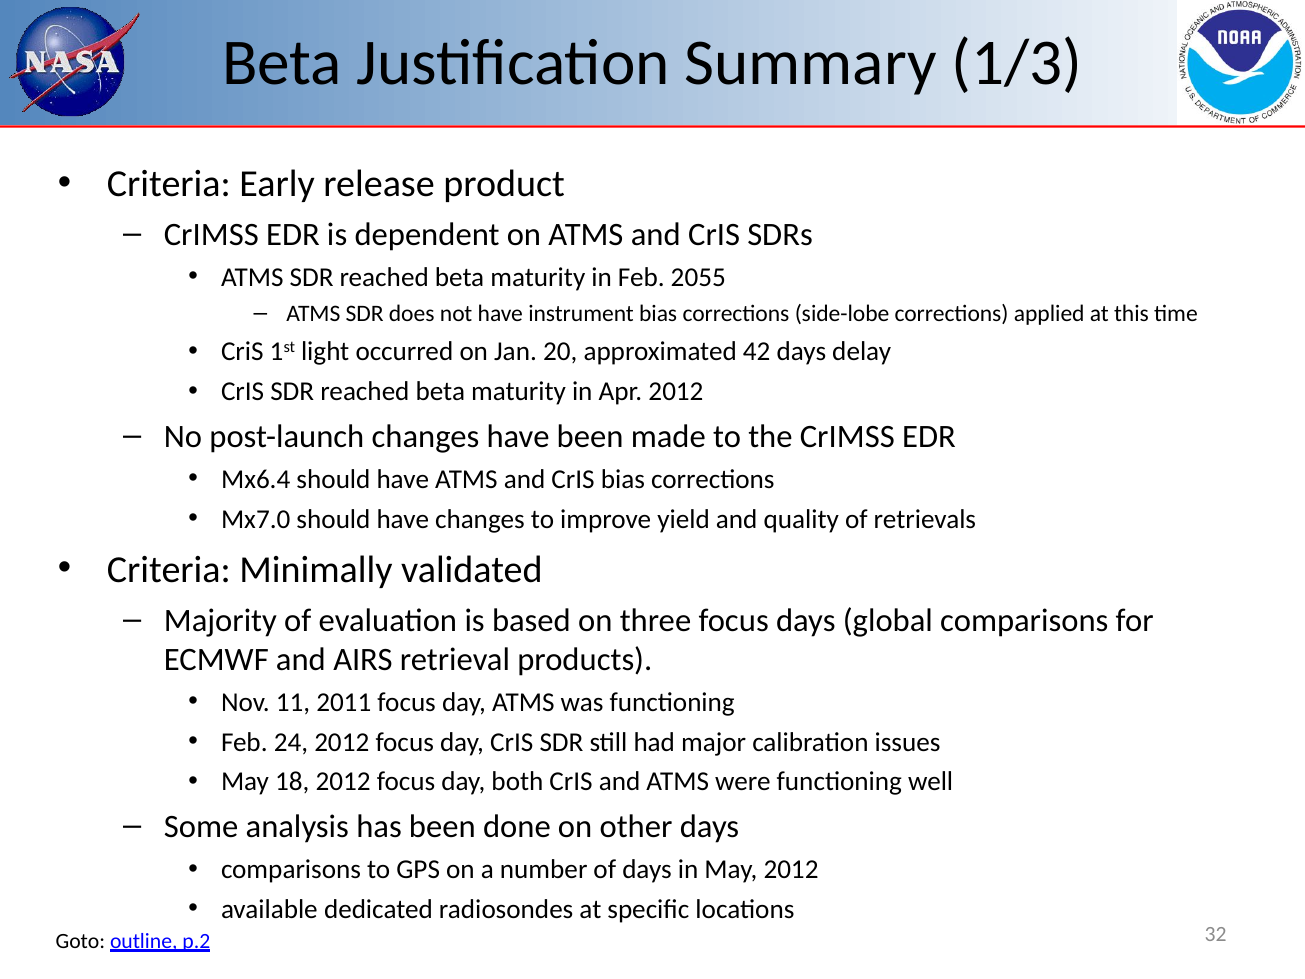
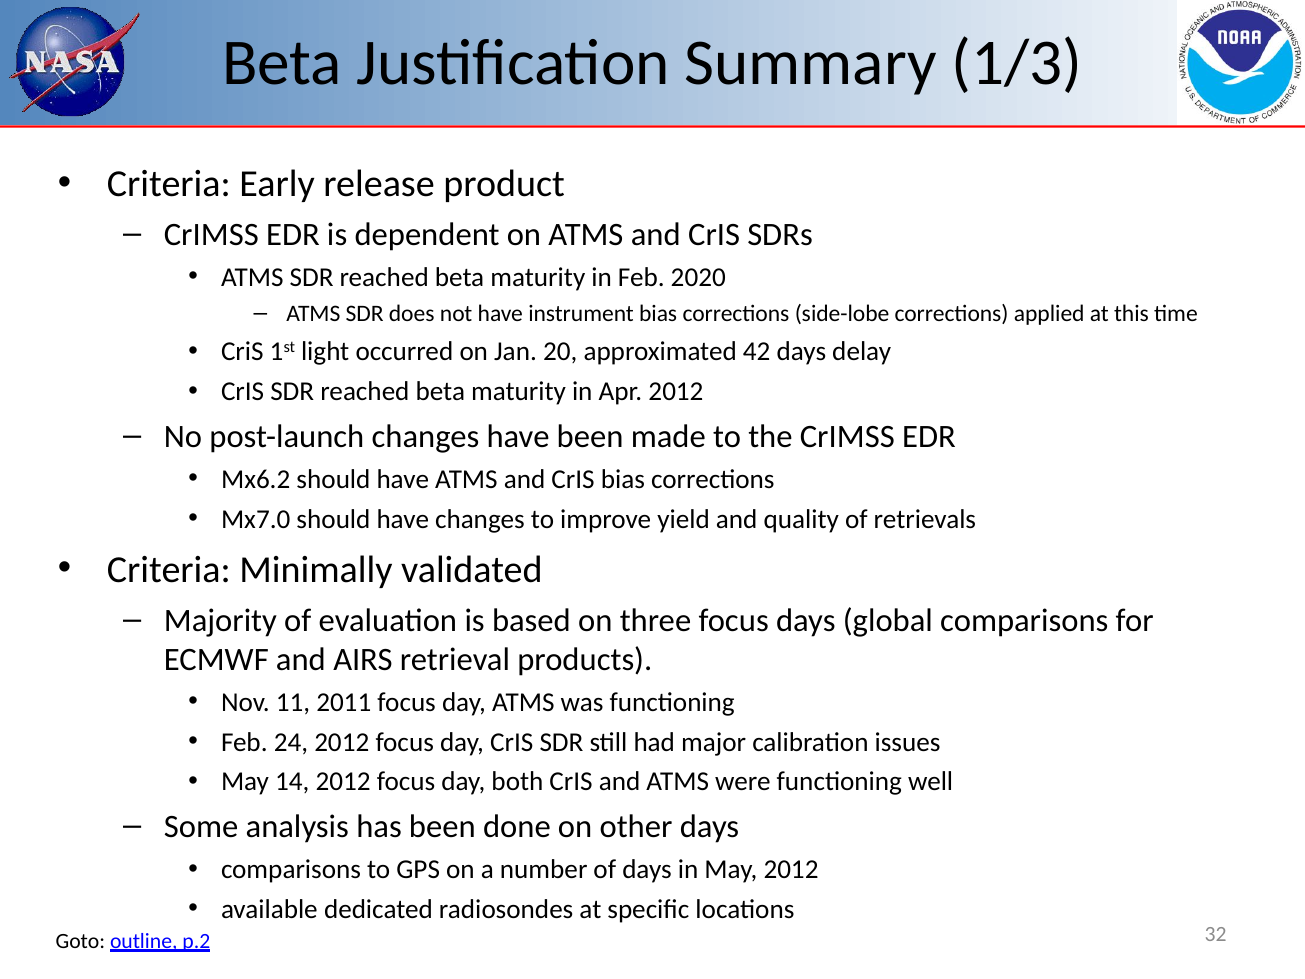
2055: 2055 -> 2020 (698, 277)
Mx6.4: Mx6.4 -> Mx6.2 (256, 479)
18: 18 -> 14 (292, 782)
